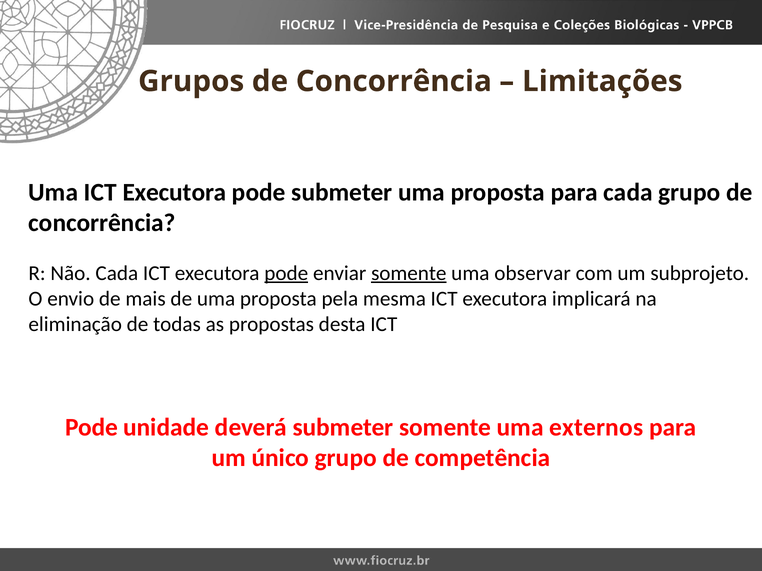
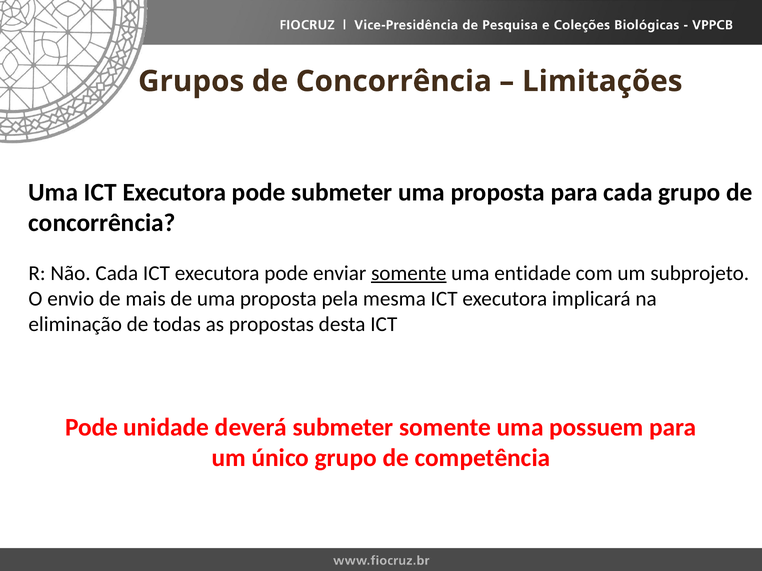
pode underline: present -> none (286, 274)
observar: observar -> entidade (533, 274)
externos: externos -> possuem (596, 428)
